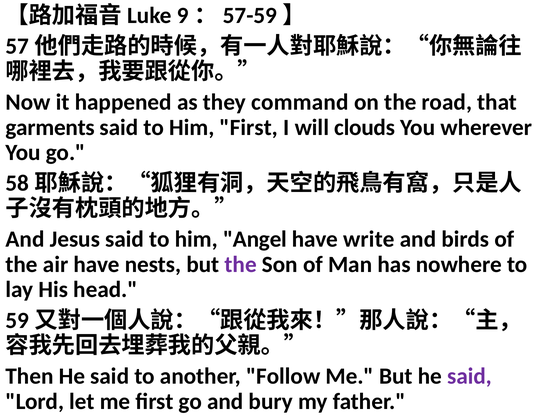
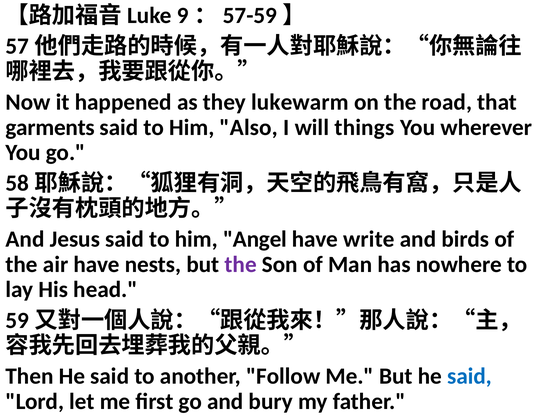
command: command -> lukewarm (300, 102)
Him First: First -> Also (249, 127)
clouds: clouds -> things (364, 127)
said colour: purple -> blue (469, 376)
